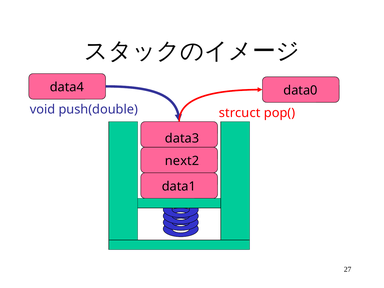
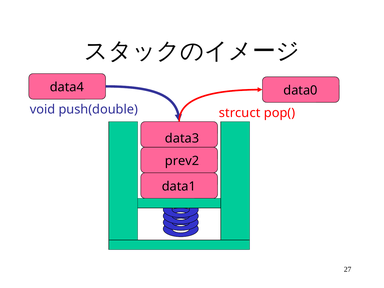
next2: next2 -> prev2 (182, 161)
